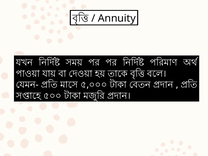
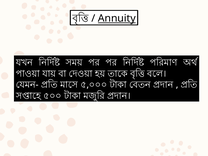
Annuity underline: none -> present (117, 18)
